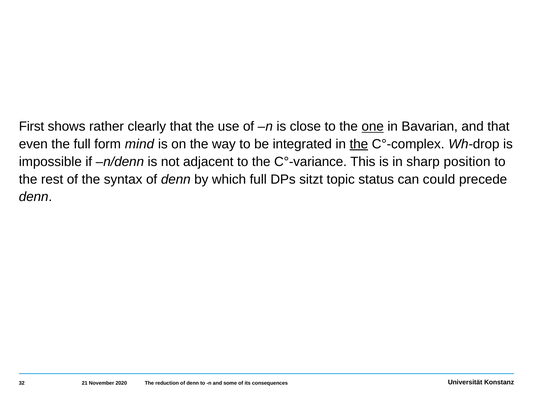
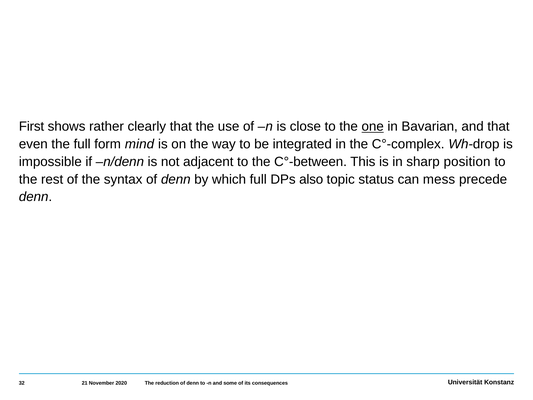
the underline: present -> none (359, 144)
C°-variance: C°-variance -> C°-between (310, 162)
sitzt: sitzt -> also (311, 179)
could: could -> mess (439, 179)
